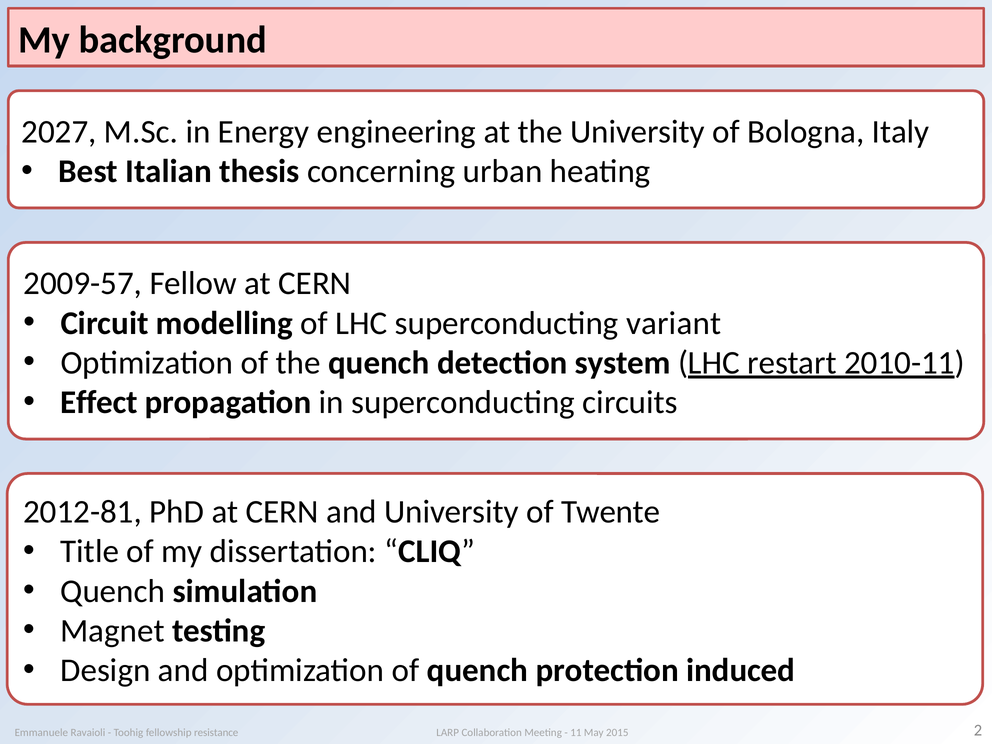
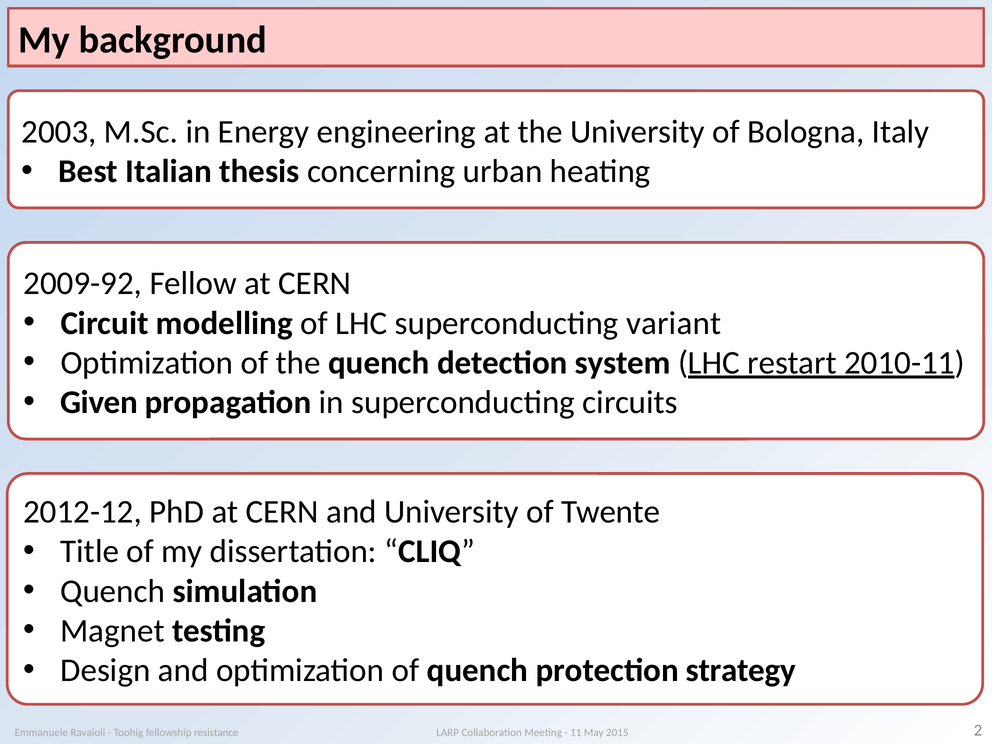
2027: 2027 -> 2003 (59, 132)
2009-57: 2009-57 -> 2009-92 (83, 284)
Effect: Effect -> Given (99, 403)
2012-81: 2012-81 -> 2012-12 (83, 512)
induced: induced -> strategy (741, 671)
